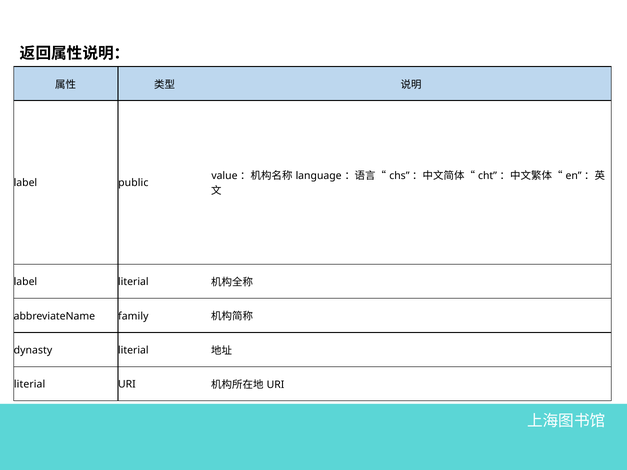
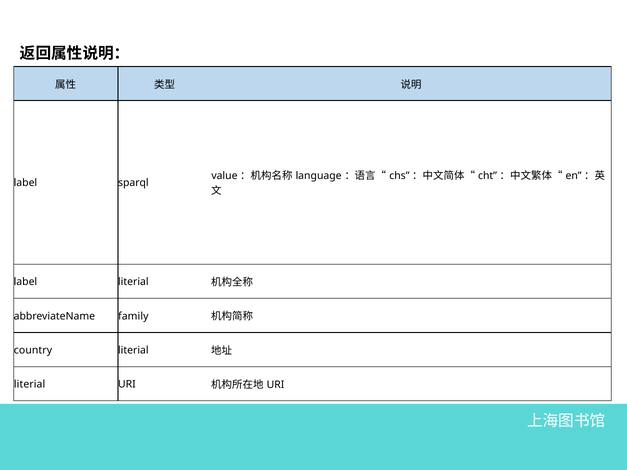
public: public -> sparql (133, 183)
dynasty: dynasty -> country (33, 350)
